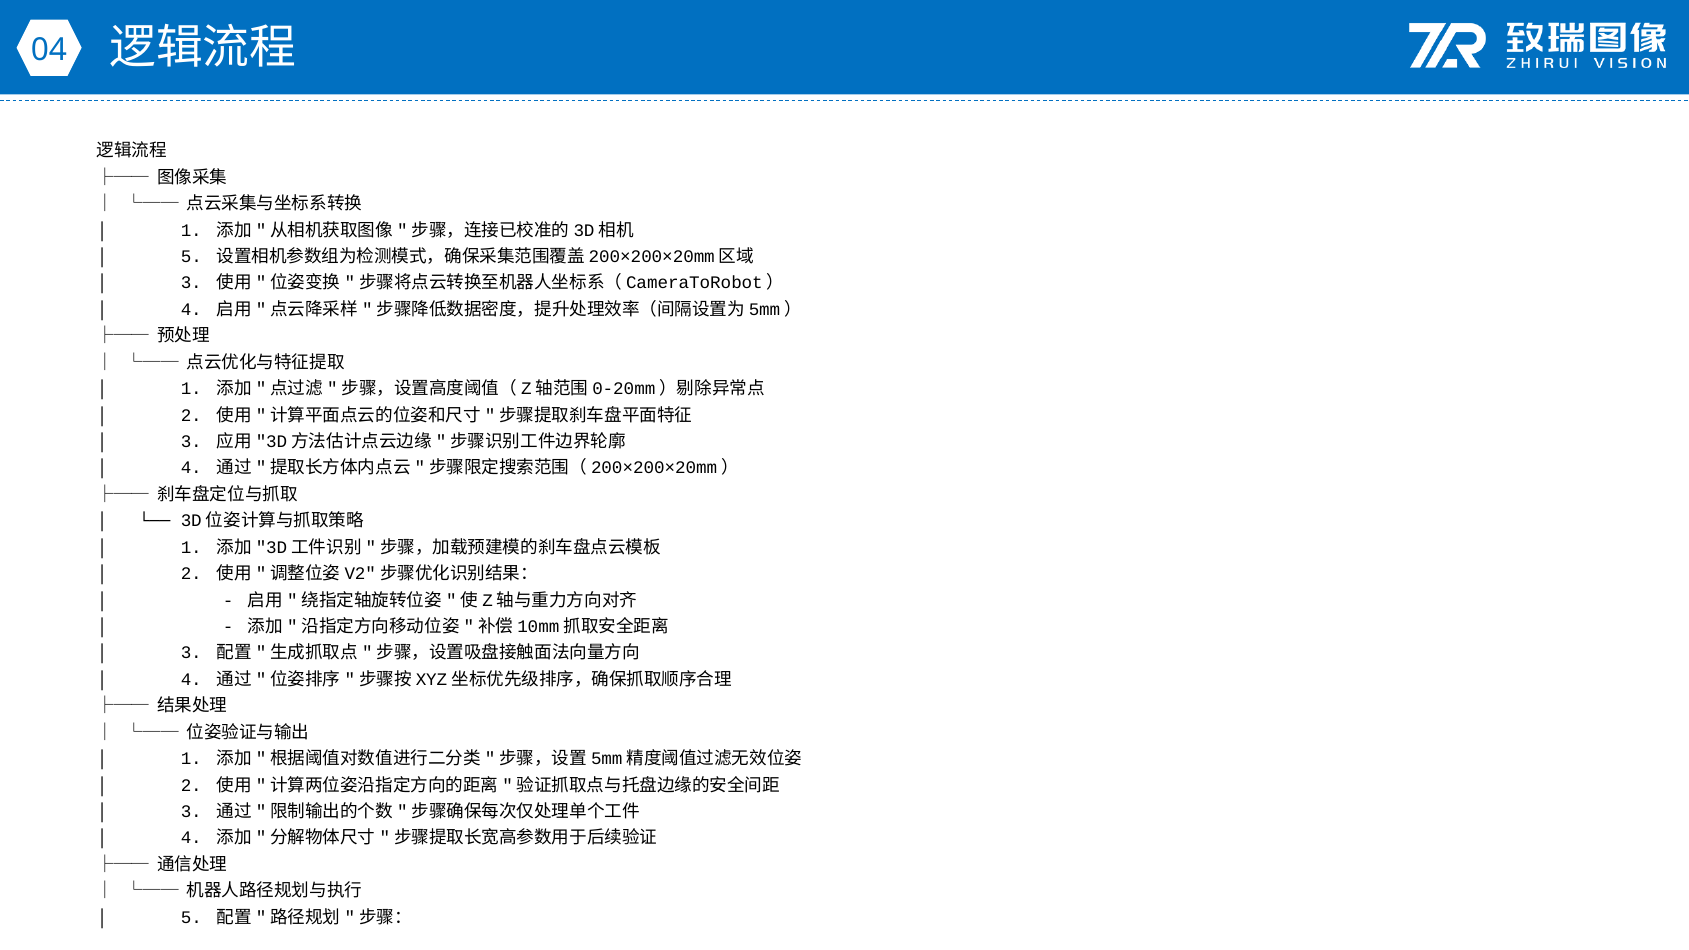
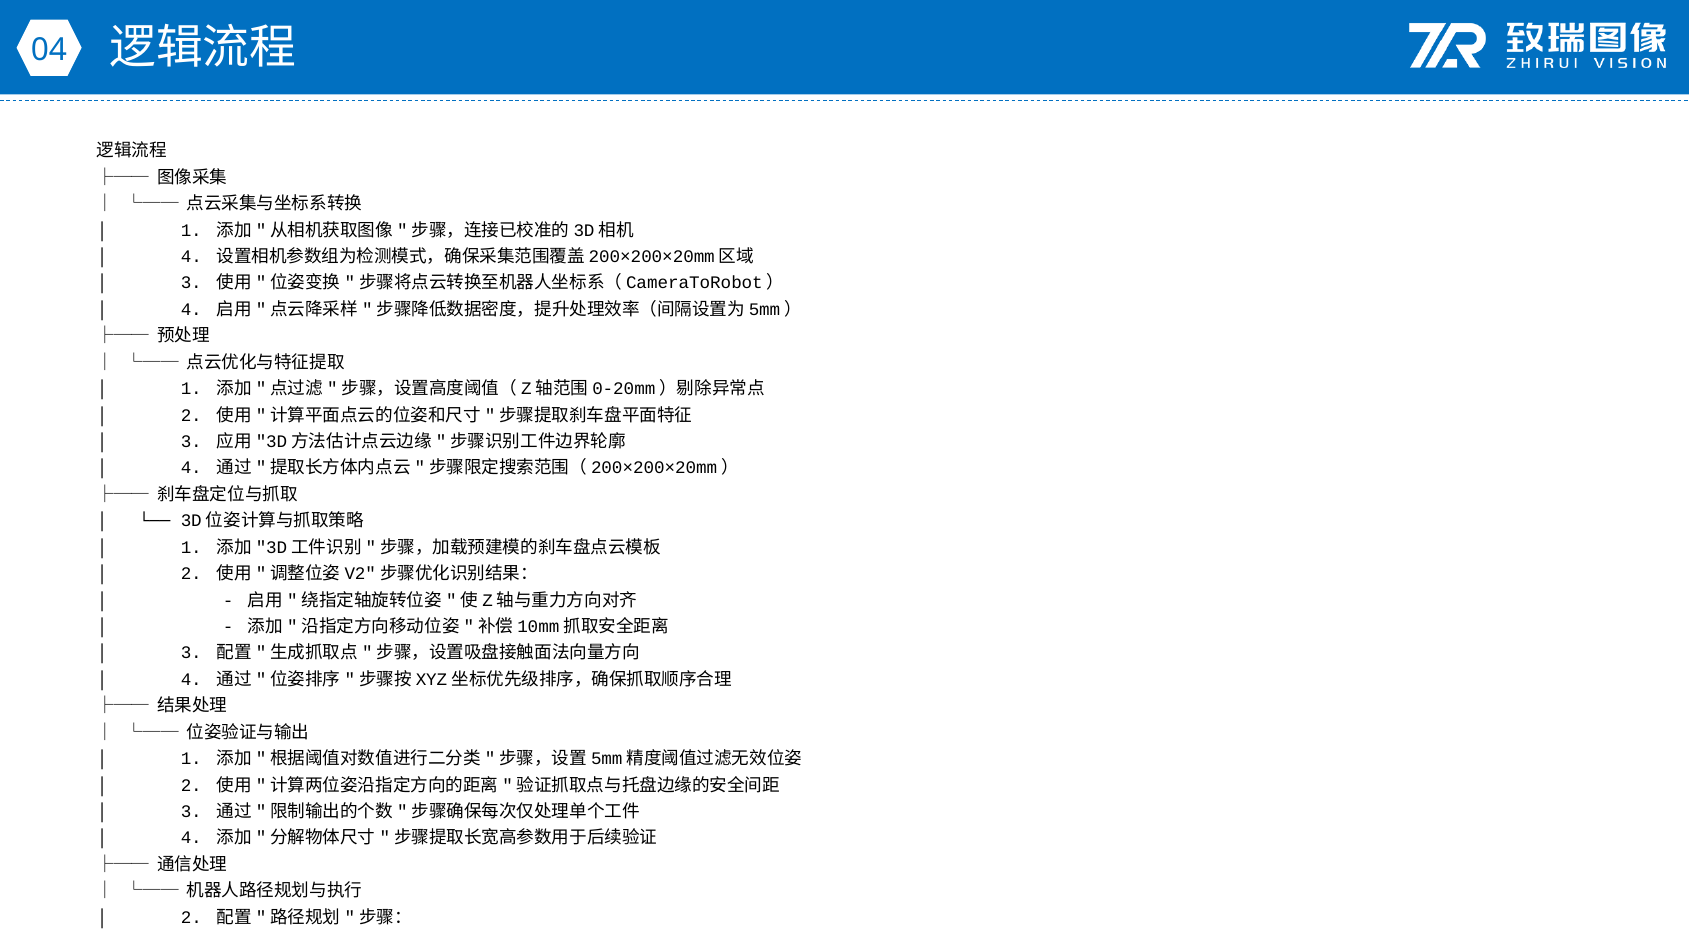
5: 5 -> 4 (191, 257)
5: 5 -> 2 (191, 918)
